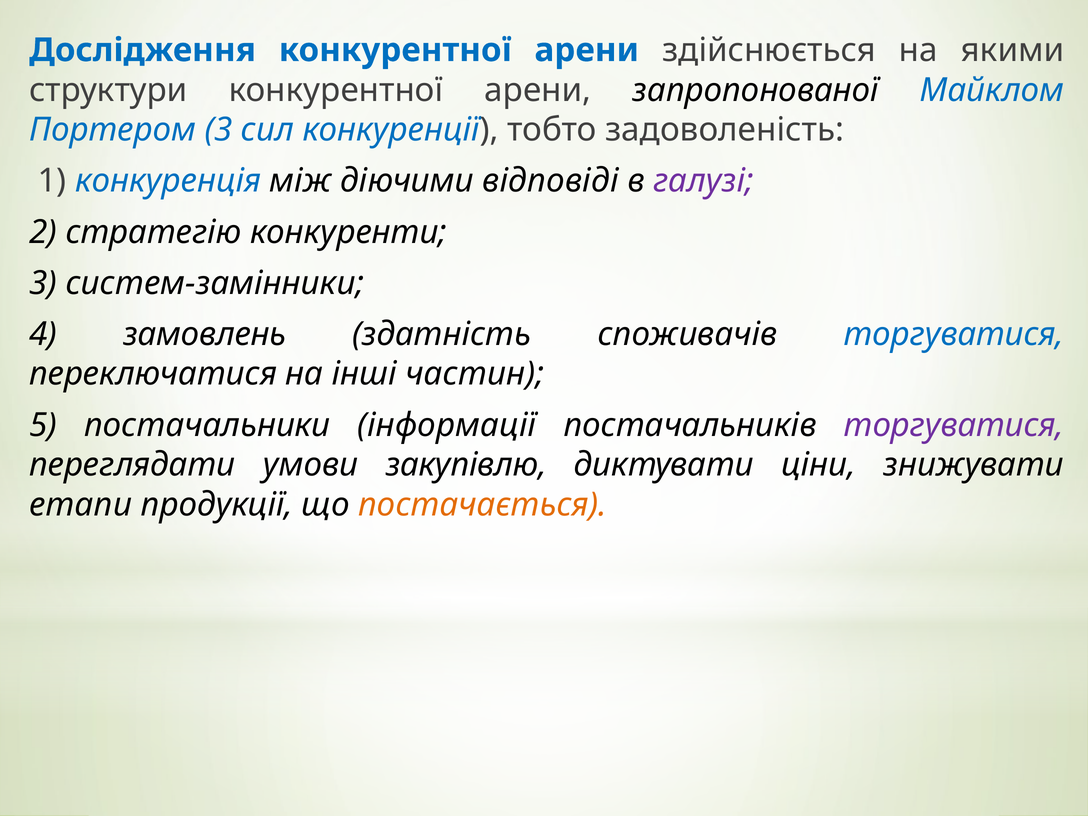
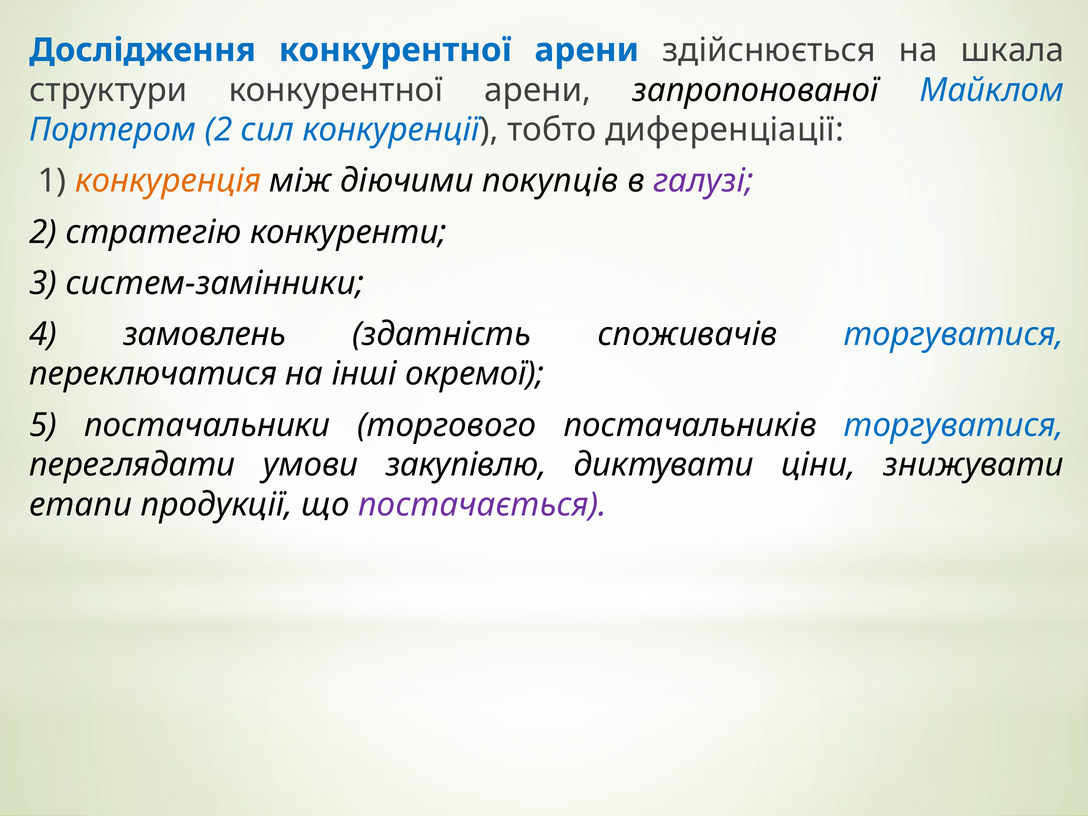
якими: якими -> шкала (1013, 50)
Портером 3: 3 -> 2 (219, 130)
задоволеність: задоволеність -> диференціації (725, 130)
конкуренція colour: blue -> orange (168, 181)
відповіді: відповіді -> покупців (550, 181)
частин: частин -> окремої (475, 374)
інформації: інформації -> торгового (447, 425)
торгуватися colour: purple -> blue (954, 425)
постачається colour: orange -> purple (483, 505)
